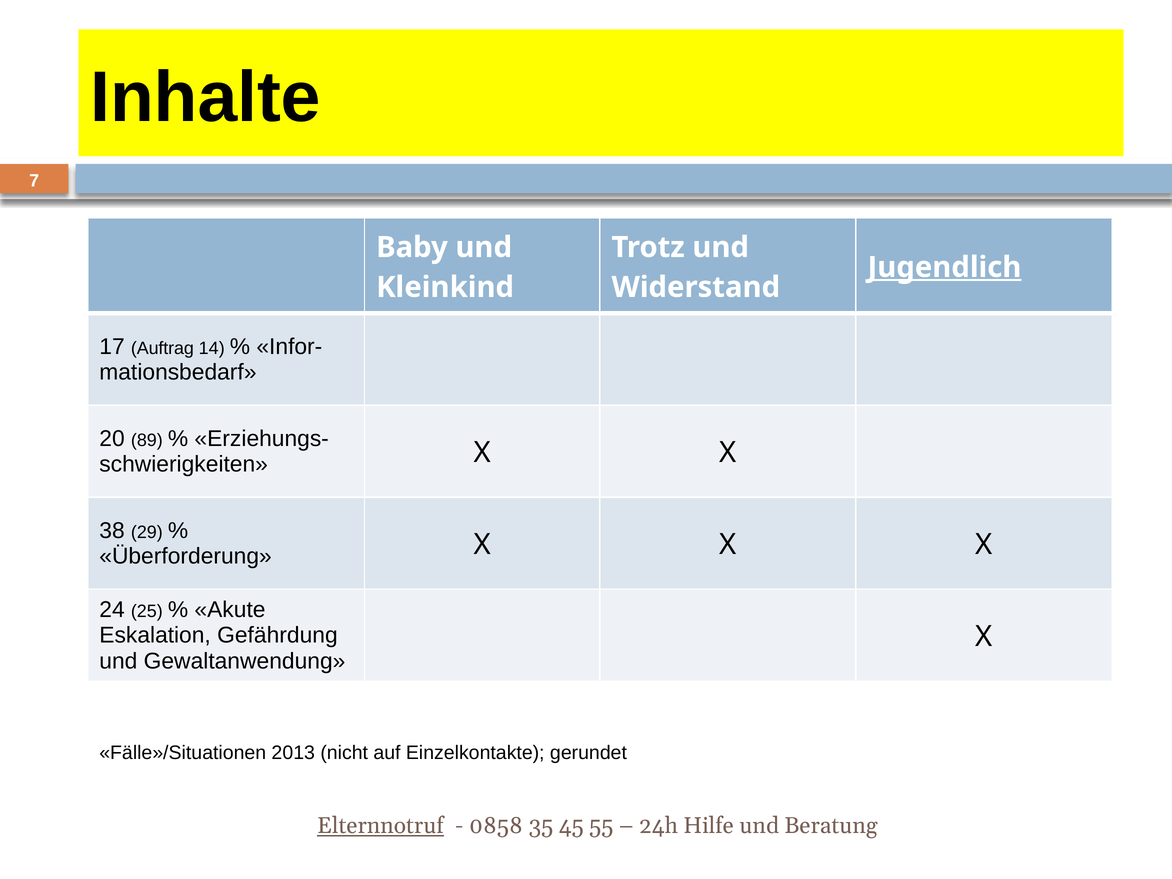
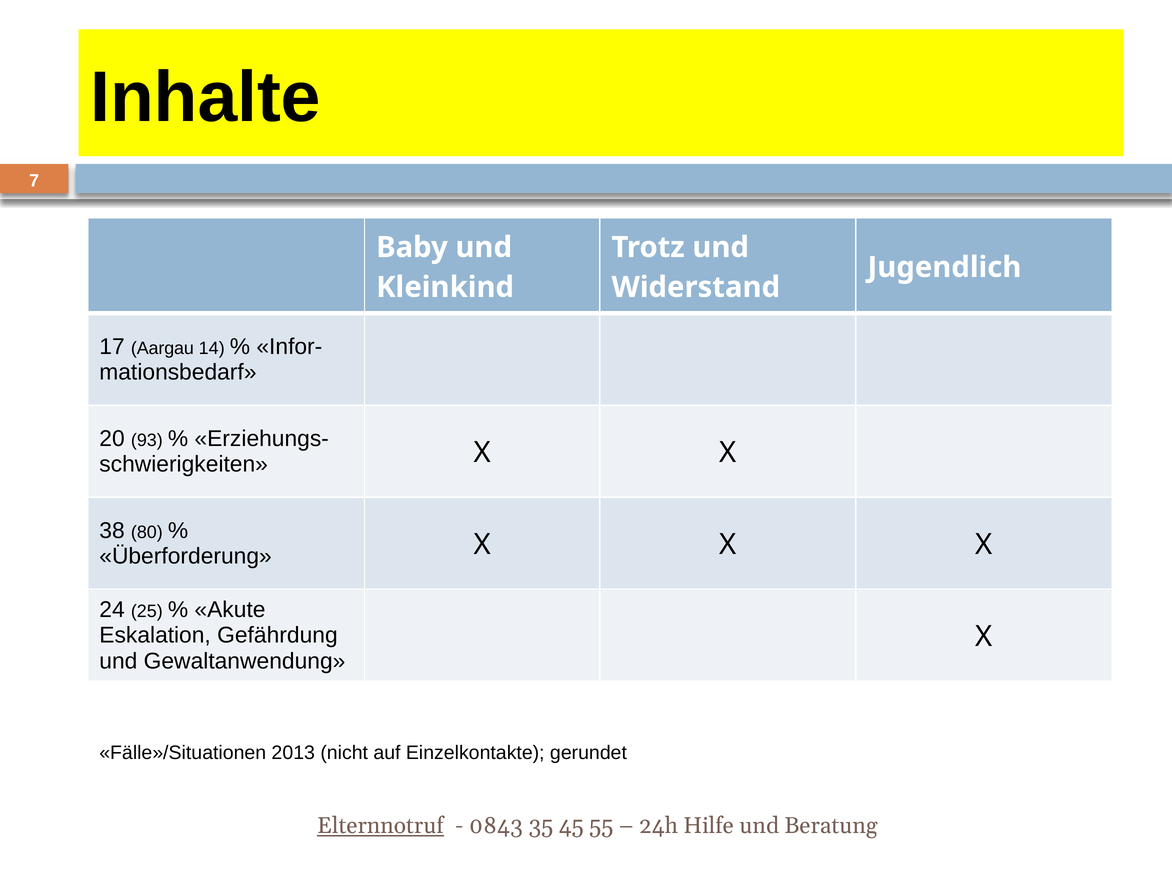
Jugendlich underline: present -> none (944, 267)
Auftrag: Auftrag -> Aargau (162, 348)
89: 89 -> 93 (147, 440)
29: 29 -> 80 (147, 532)
0858: 0858 -> 0843 (496, 826)
